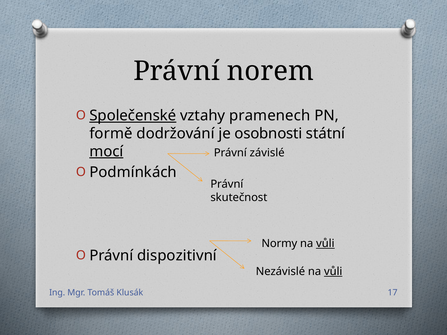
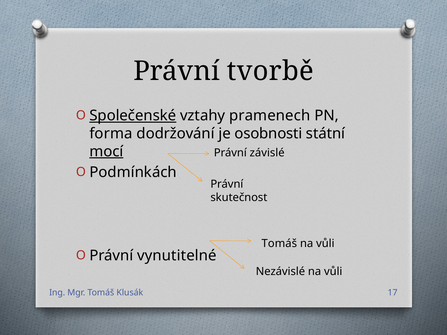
norem: norem -> tvorbě (270, 71)
formě: formě -> forma (111, 134)
Normy: Normy -> Tomáš (279, 244)
vůli underline: present -> none (325, 244)
dispozitivní: dispozitivní -> vynutitelné (177, 256)
vůli underline: present -> none (333, 272)
